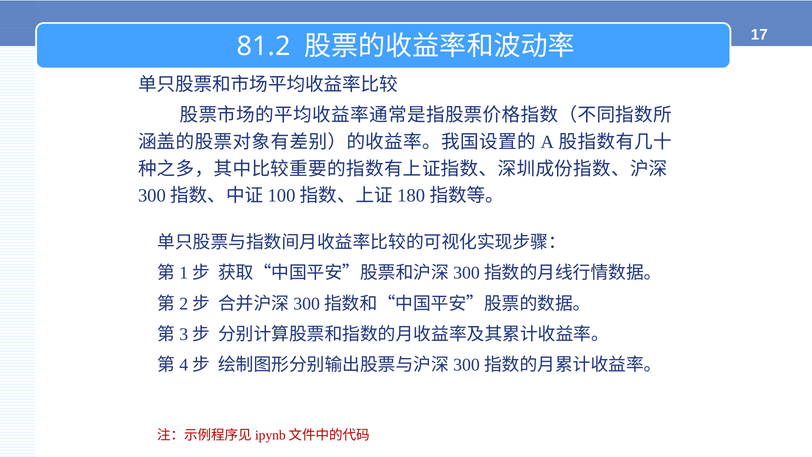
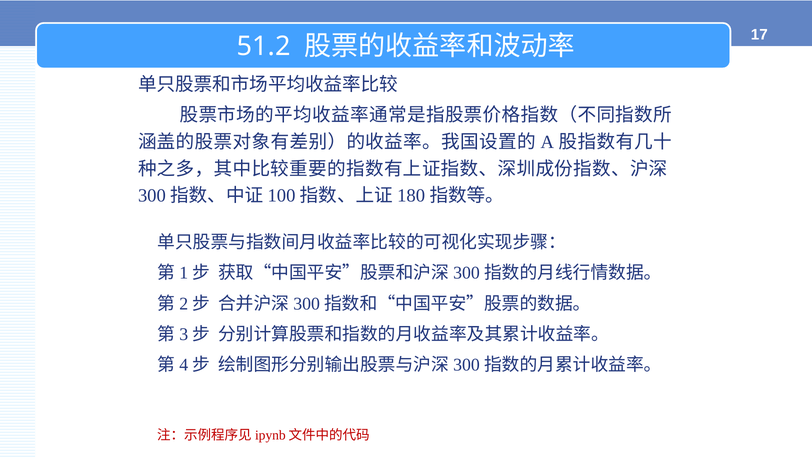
81.2: 81.2 -> 51.2 (264, 46)
